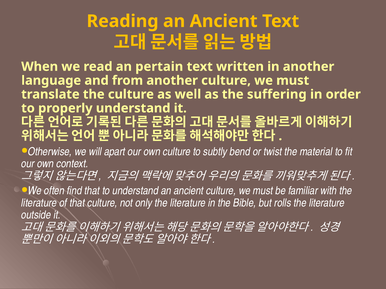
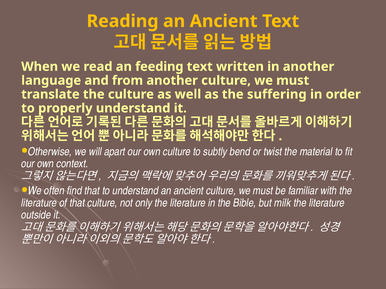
pertain: pertain -> feeding (159, 67)
rolls: rolls -> milk (283, 203)
